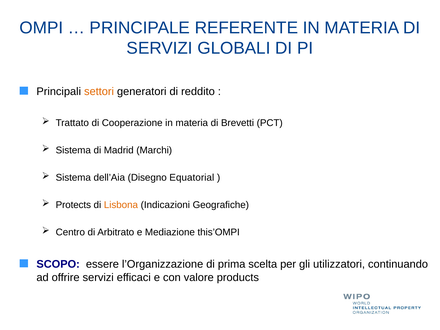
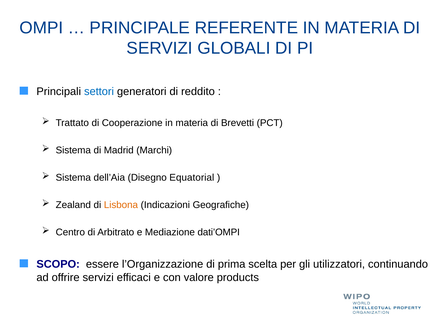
settori colour: orange -> blue (99, 91)
Protects: Protects -> Zealand (73, 205)
this’OMPI: this’OMPI -> dati’OMPI (219, 232)
